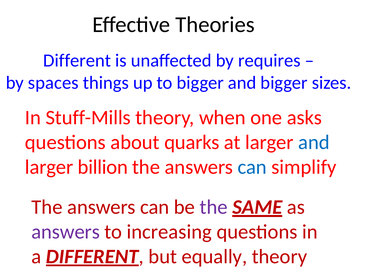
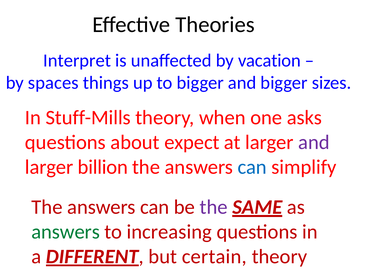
Different: Different -> Interpret (77, 61)
requires: requires -> vacation (269, 61)
quarks: quarks -> expect (192, 142)
and colour: blue -> purple (314, 142)
answers colour: purple -> green (66, 232)
equally: equally -> certain (214, 257)
